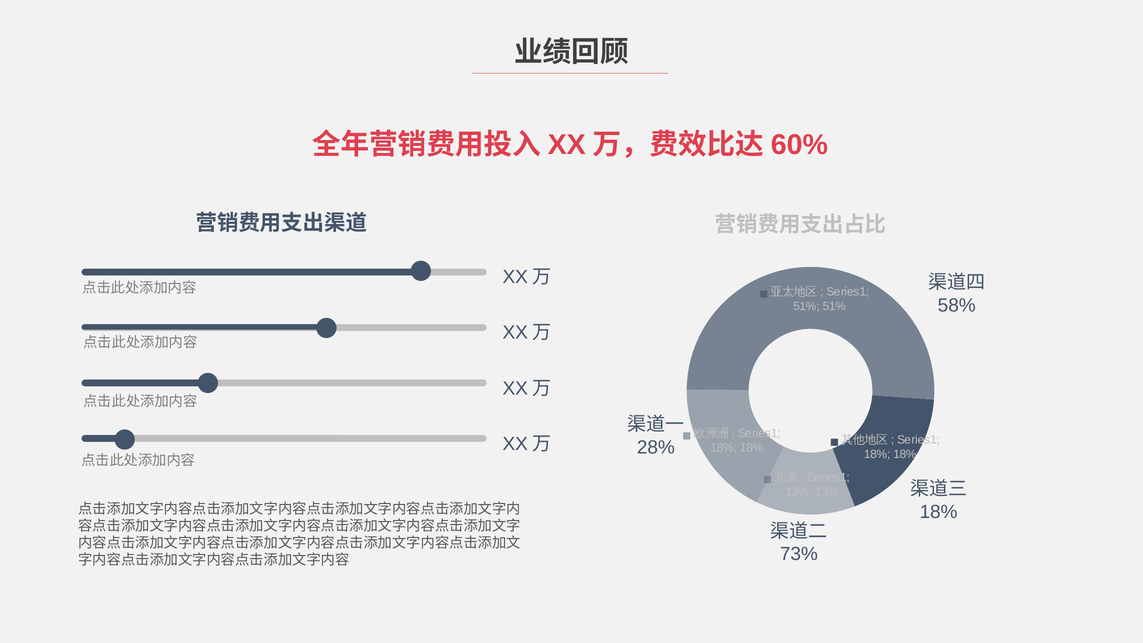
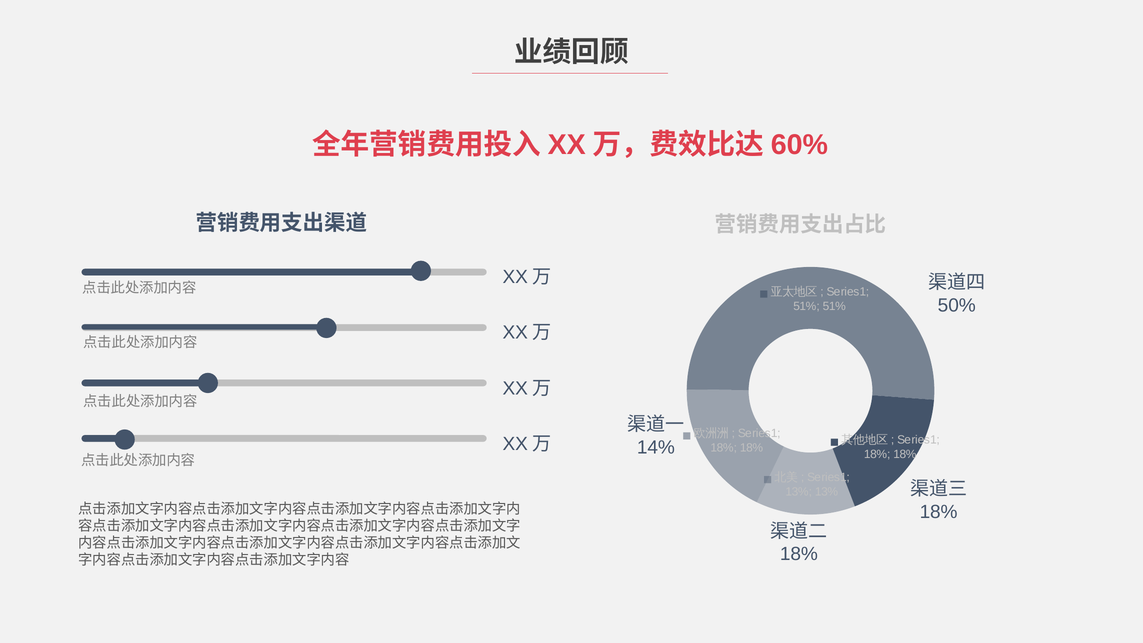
58%: 58% -> 50% (957, 305)
28%: 28% -> 14% (656, 447)
73%: 73% -> 18% (799, 554)
